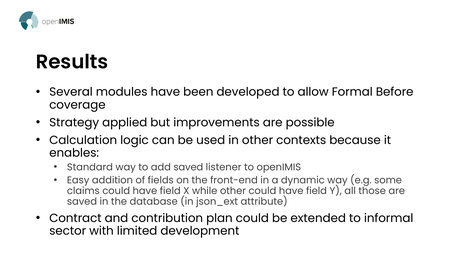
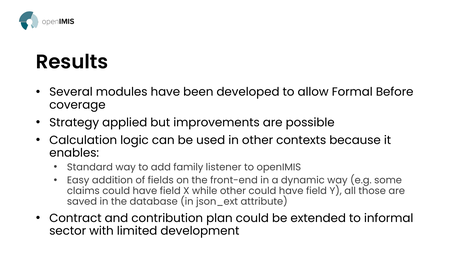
add saved: saved -> family (188, 167)
